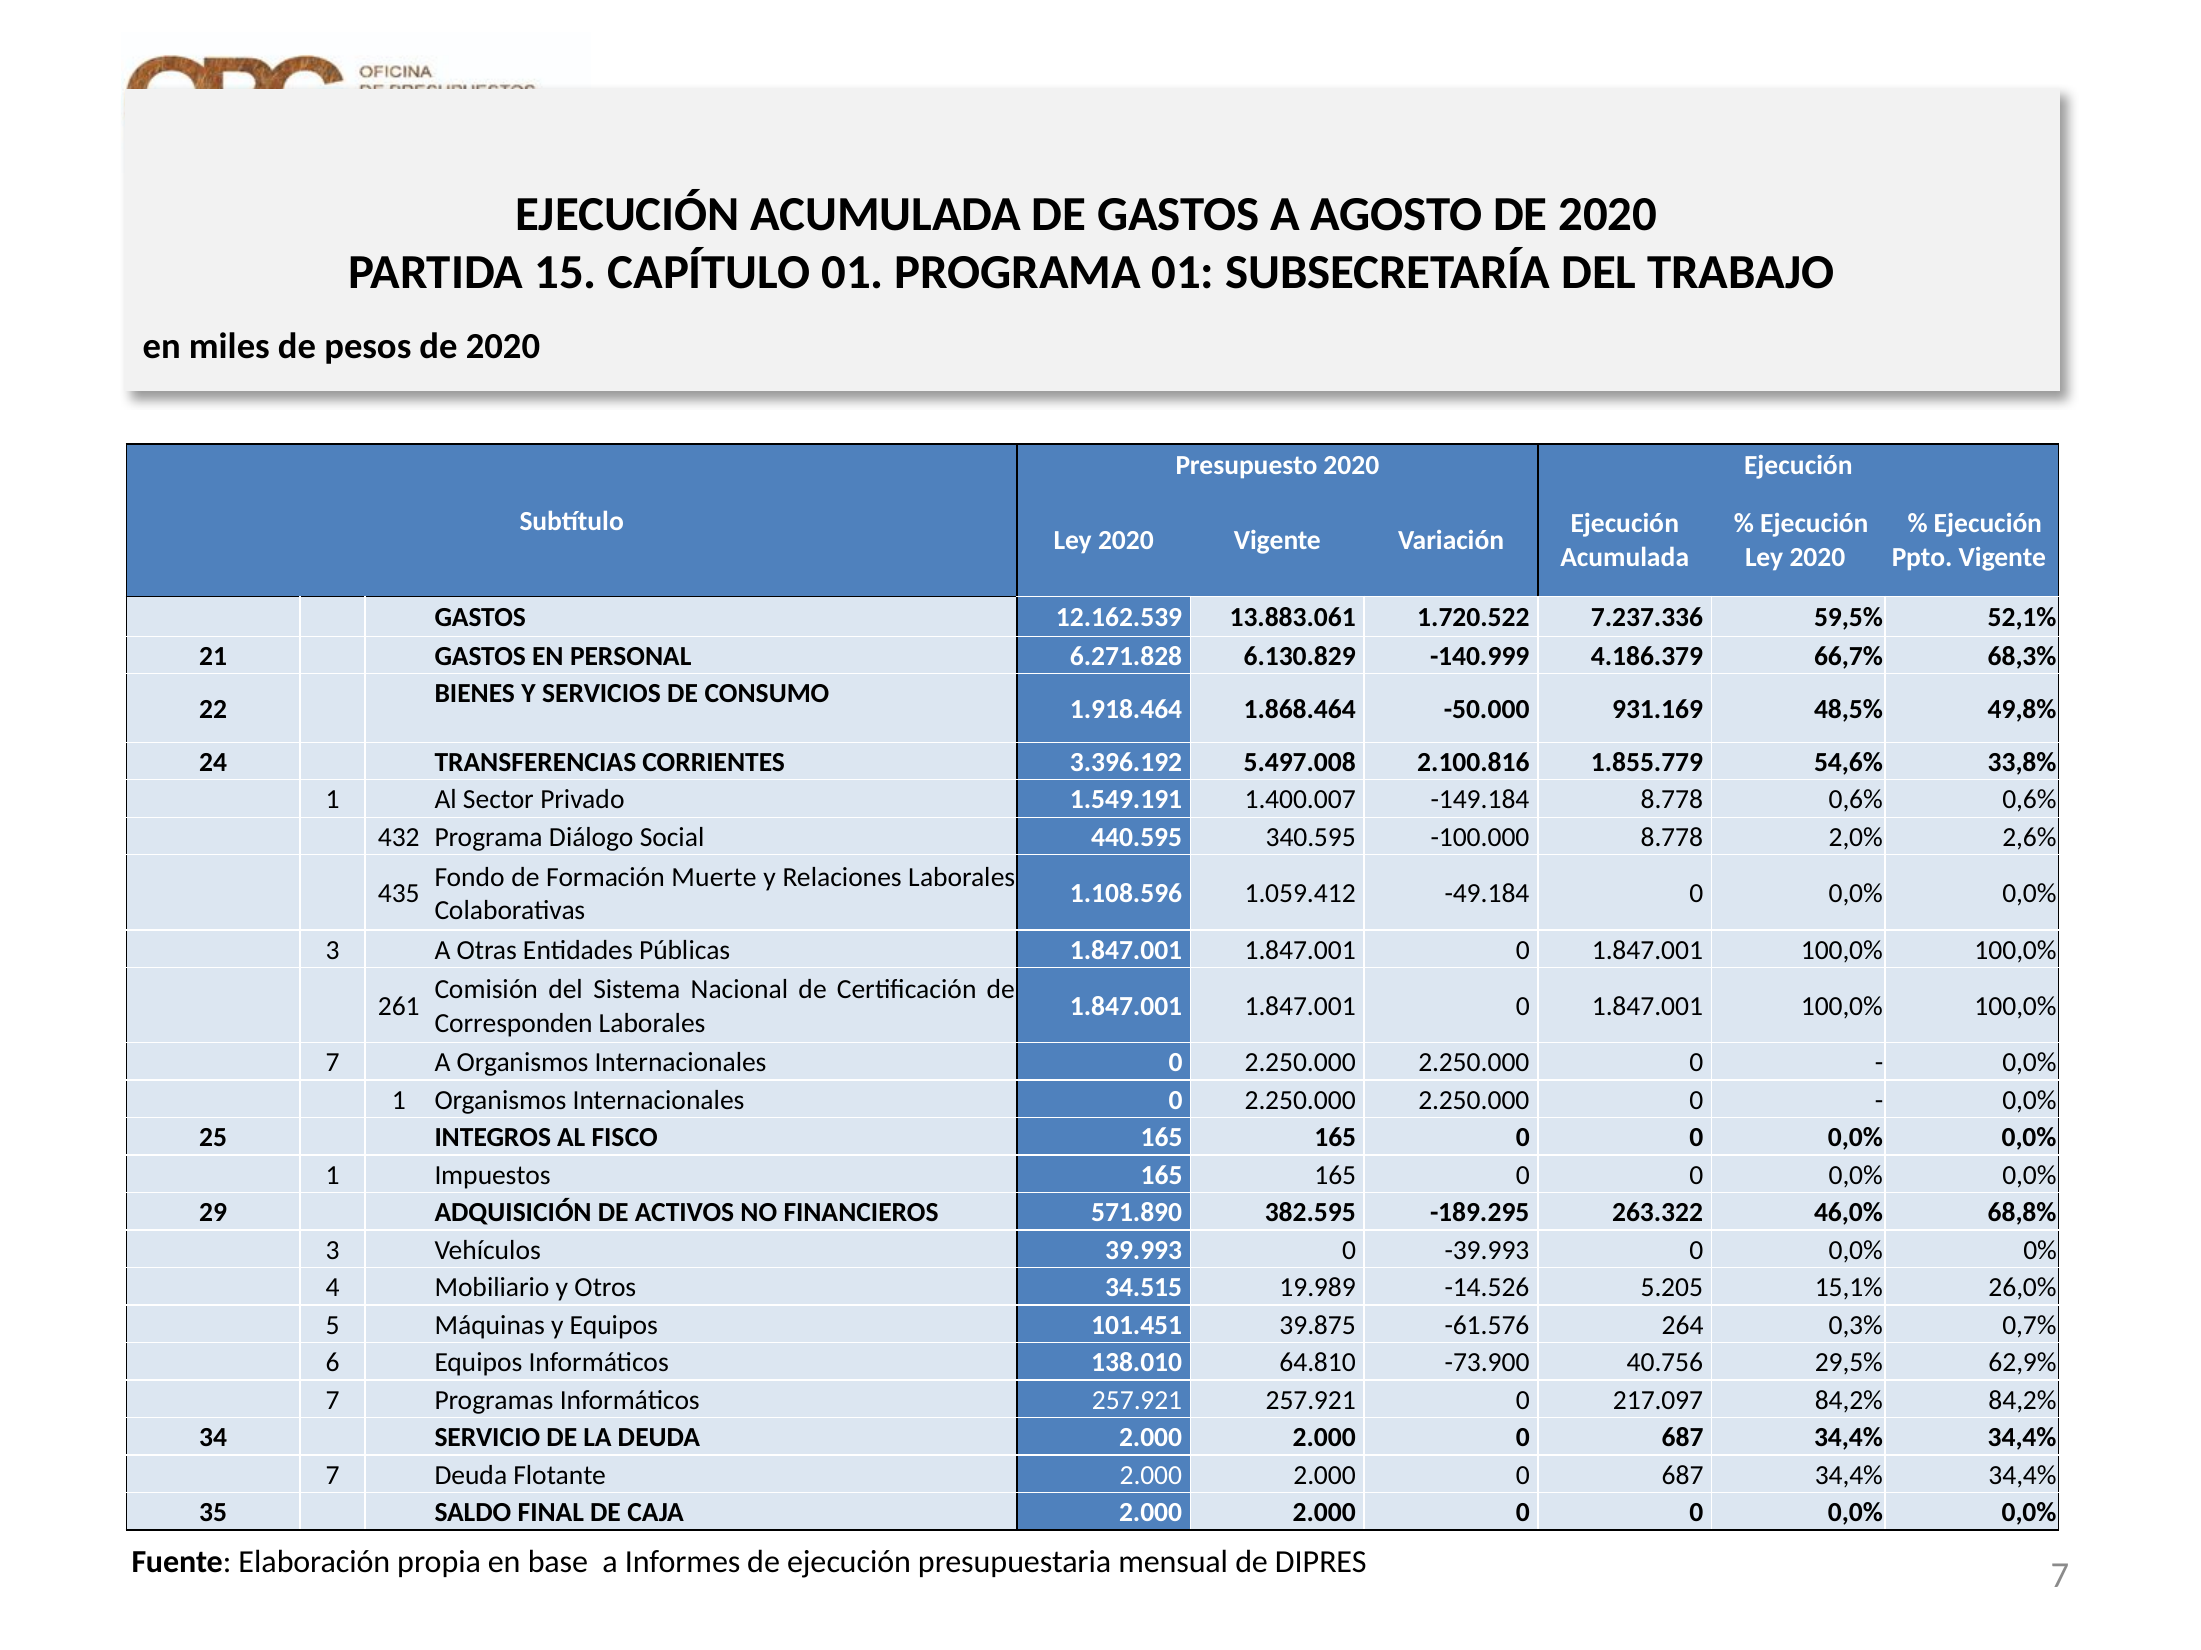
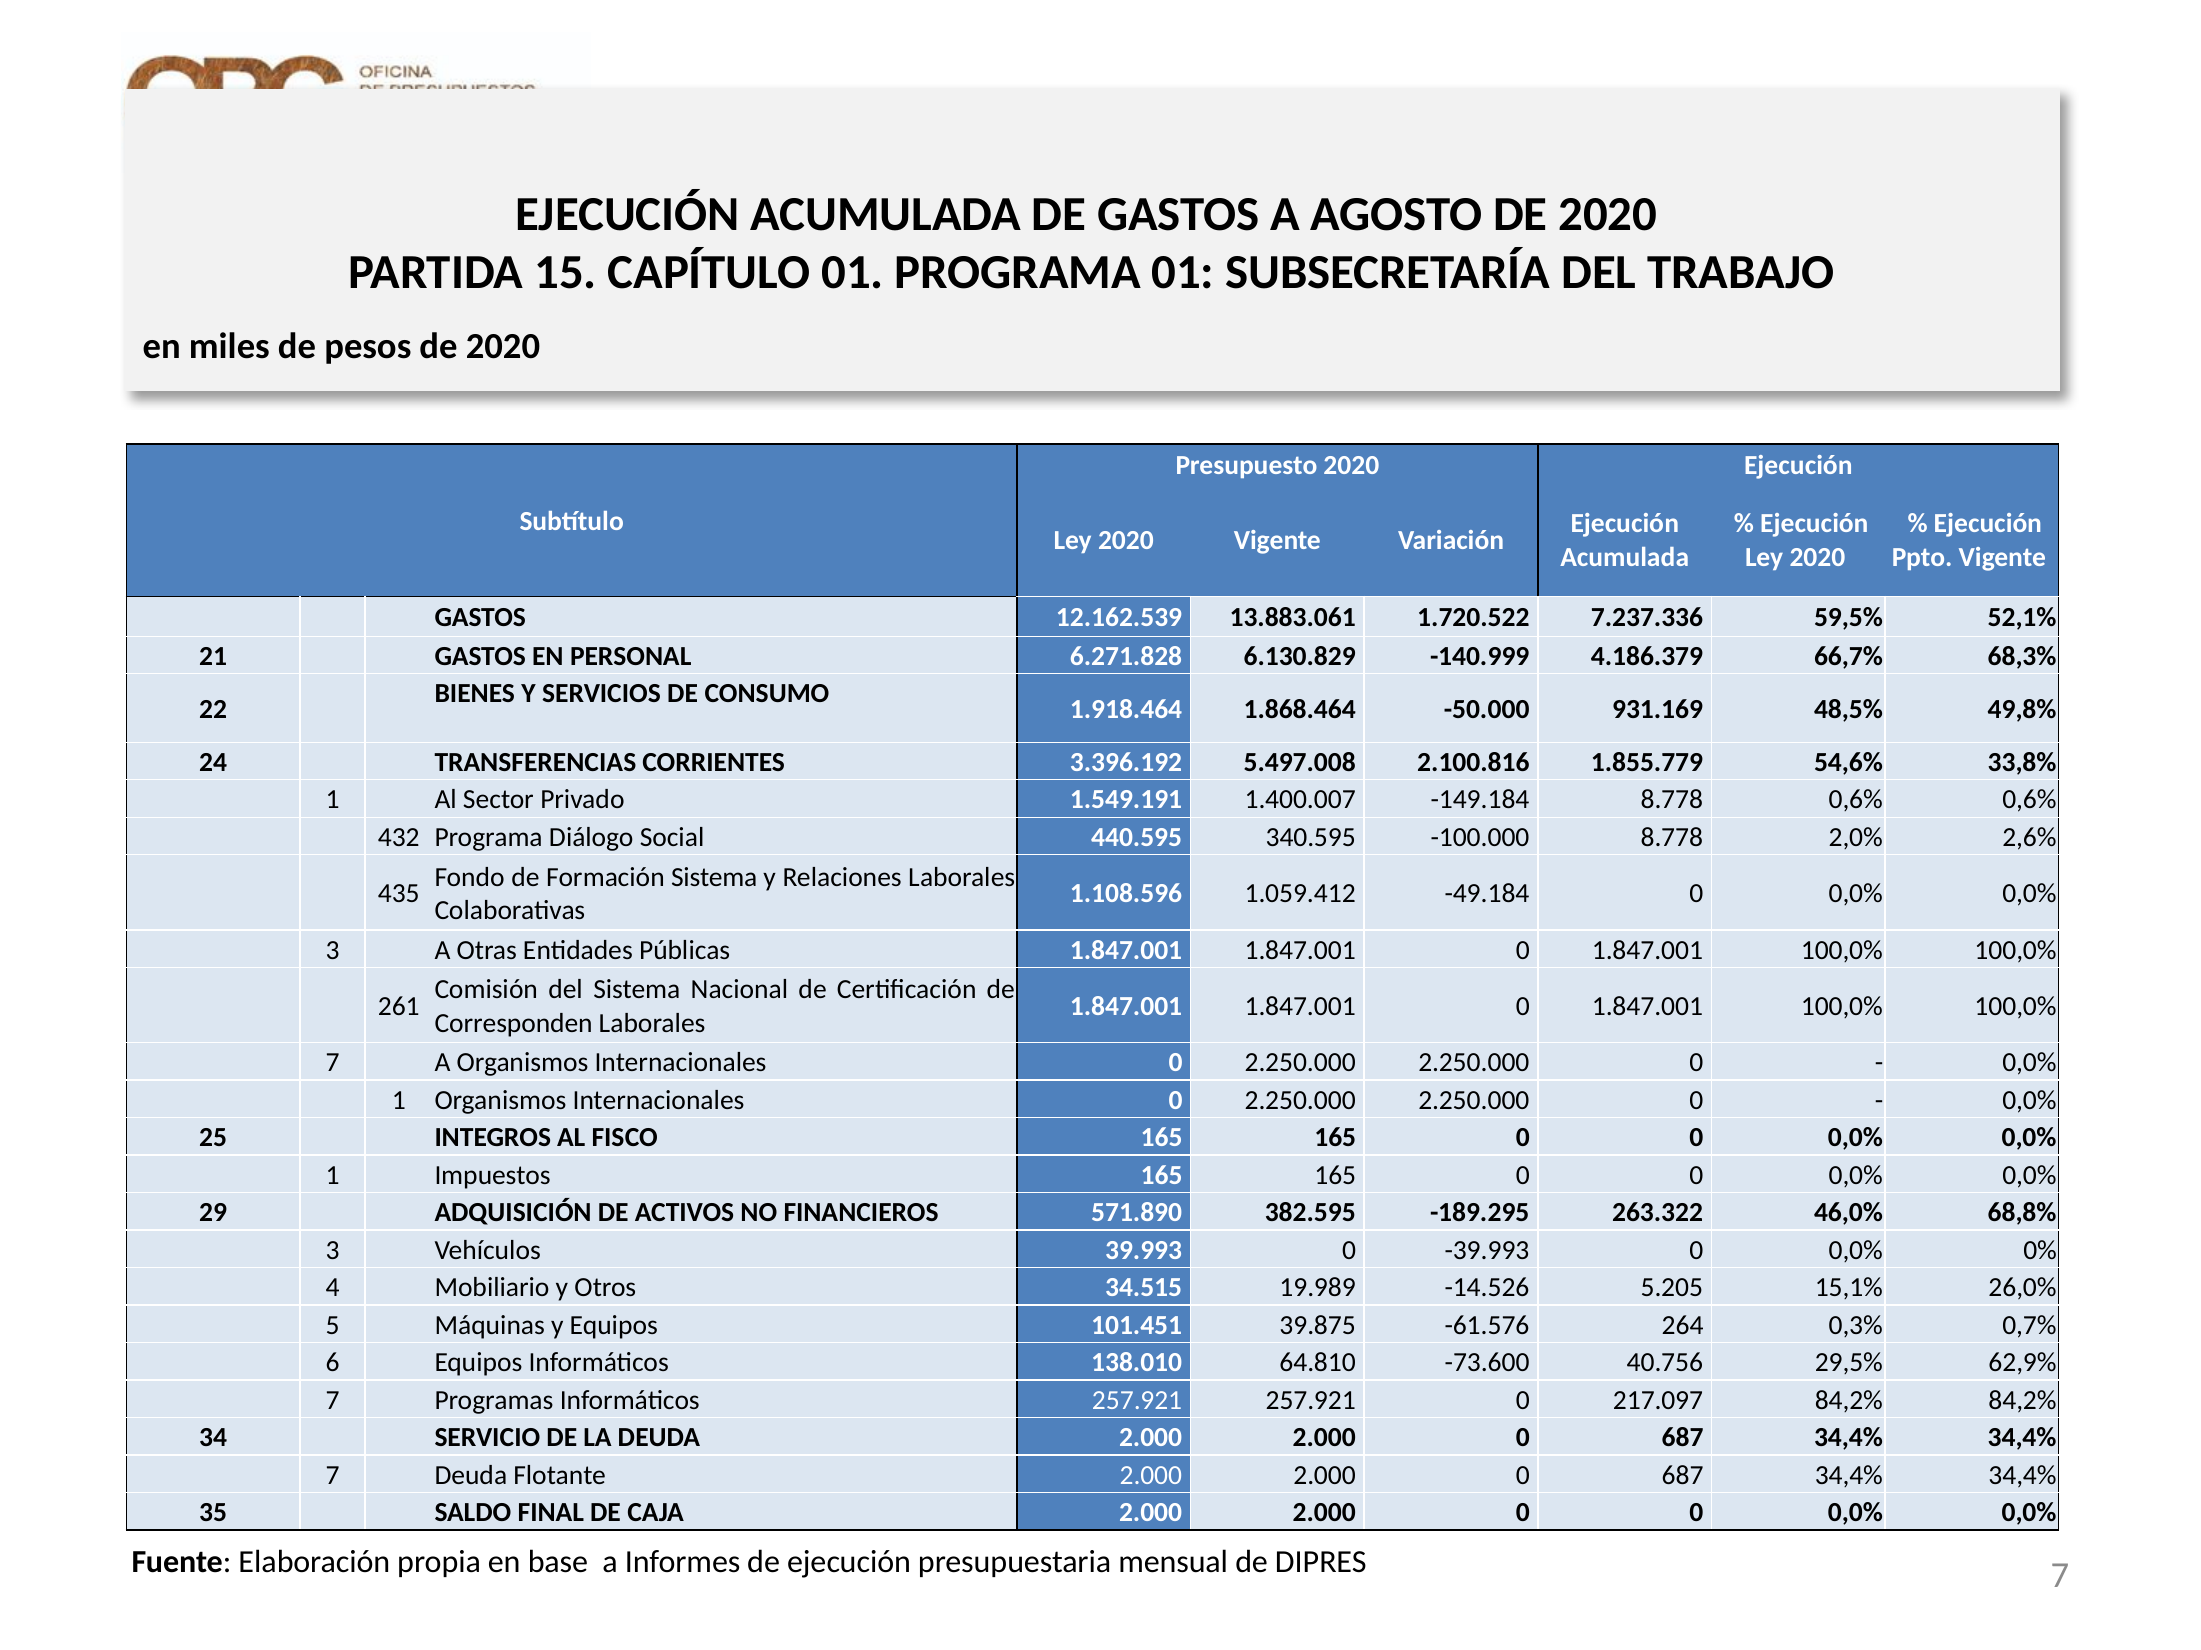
Formación Muerte: Muerte -> Sistema (714, 877)
-73.900: -73.900 -> -73.600 (1487, 1363)
